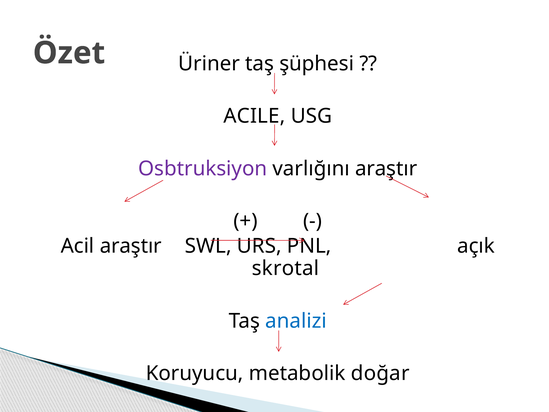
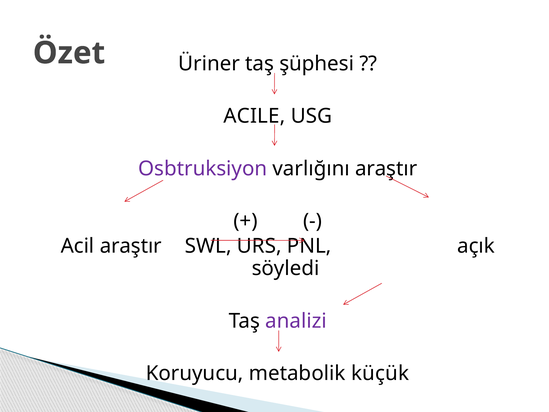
skrotal: skrotal -> söyledi (286, 268)
analizi colour: blue -> purple (296, 321)
doğar: doğar -> küçük (380, 373)
